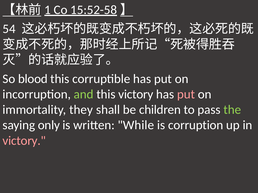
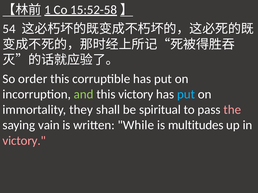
blood: blood -> order (33, 79)
put colour: pink -> light blue (186, 95)
children: children -> spiritual (160, 110)
the colour: light green -> pink (232, 110)
only: only -> vain (49, 125)
corruption: corruption -> multitudes (196, 125)
